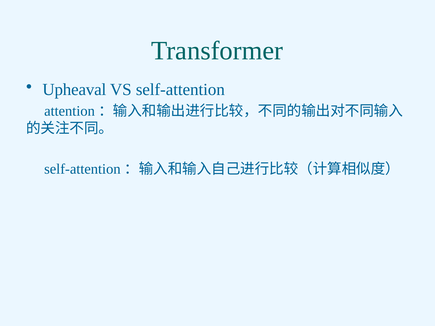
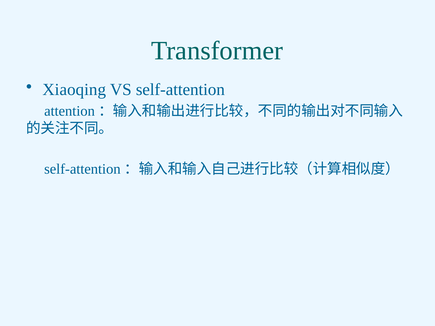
Upheaval: Upheaval -> Xiaoqing (74, 90)
